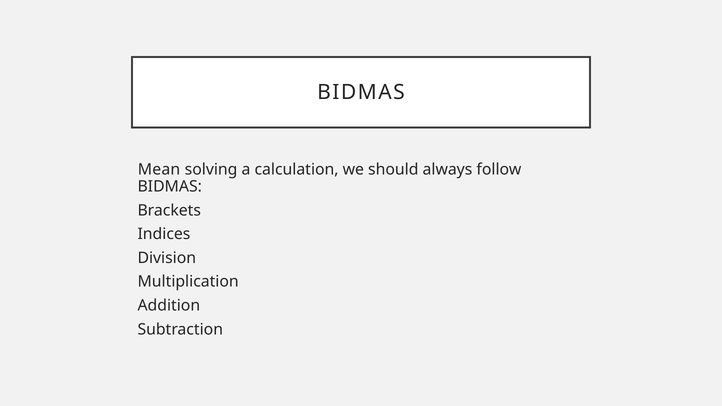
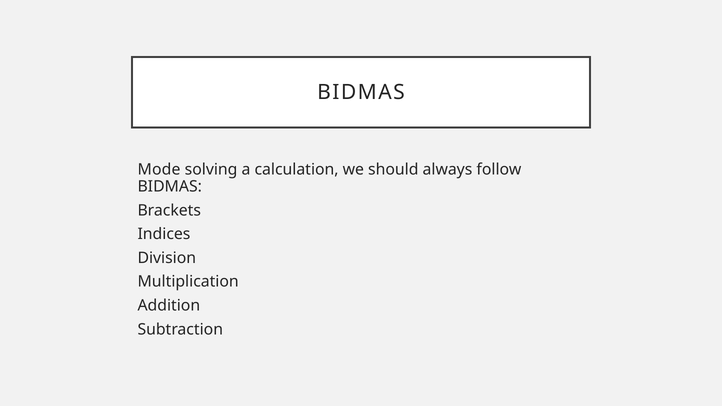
Mean: Mean -> Mode (159, 170)
